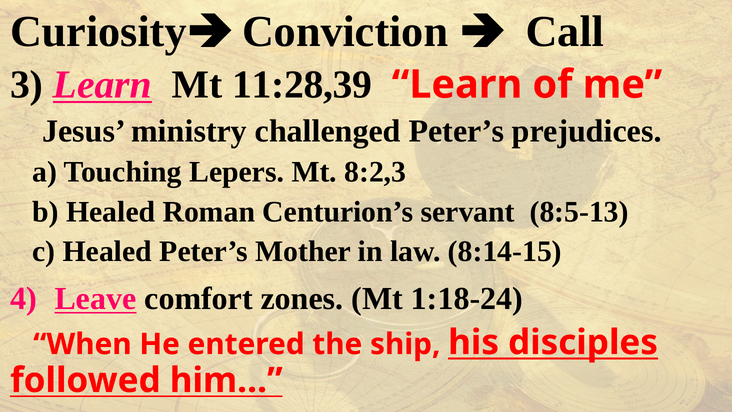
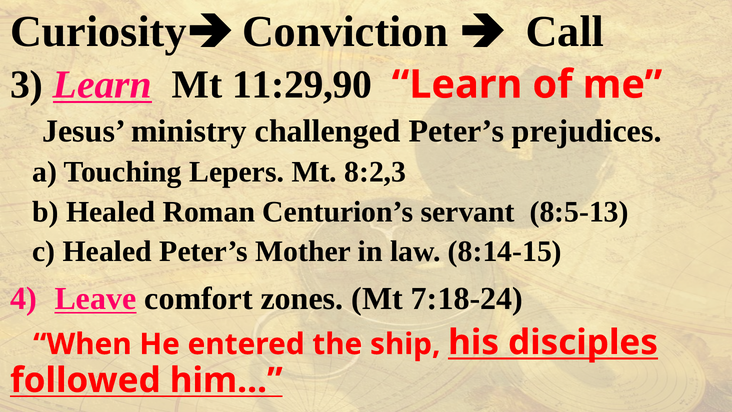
11:28,39: 11:28,39 -> 11:29,90 (302, 85)
1:18-24: 1:18-24 -> 7:18-24 (467, 298)
